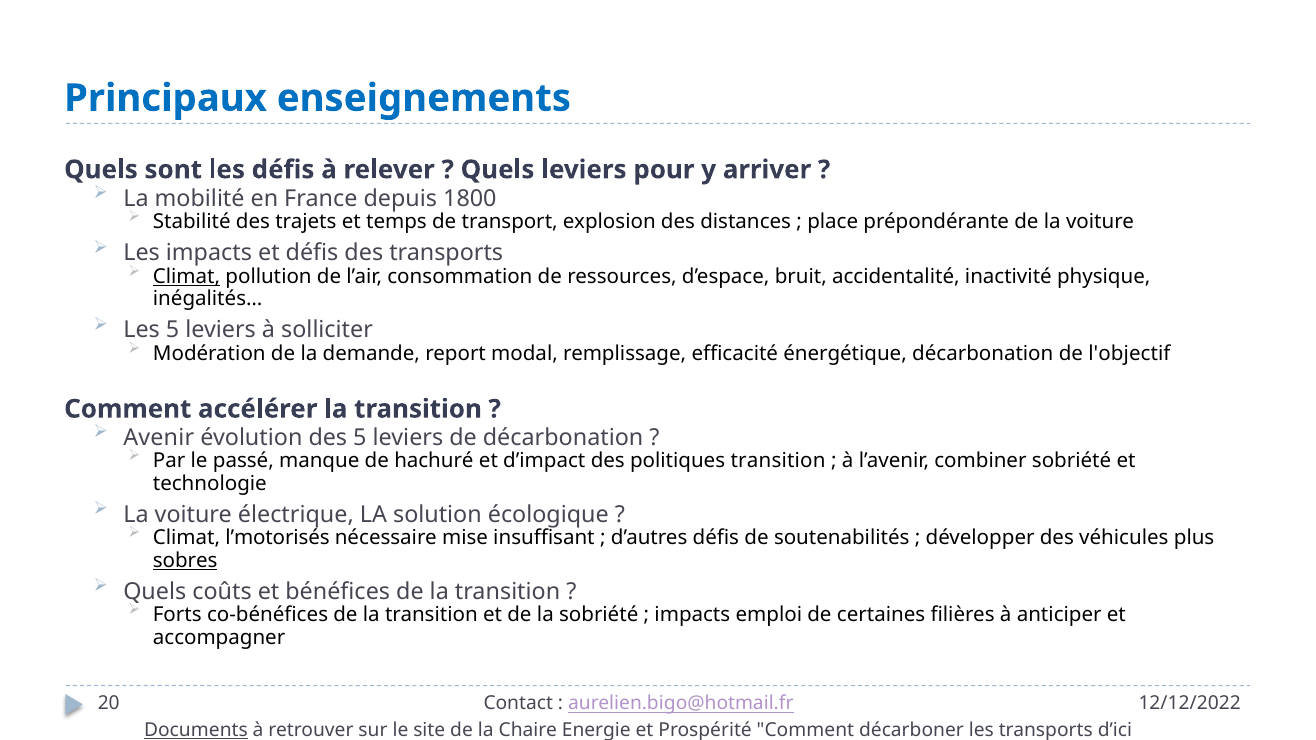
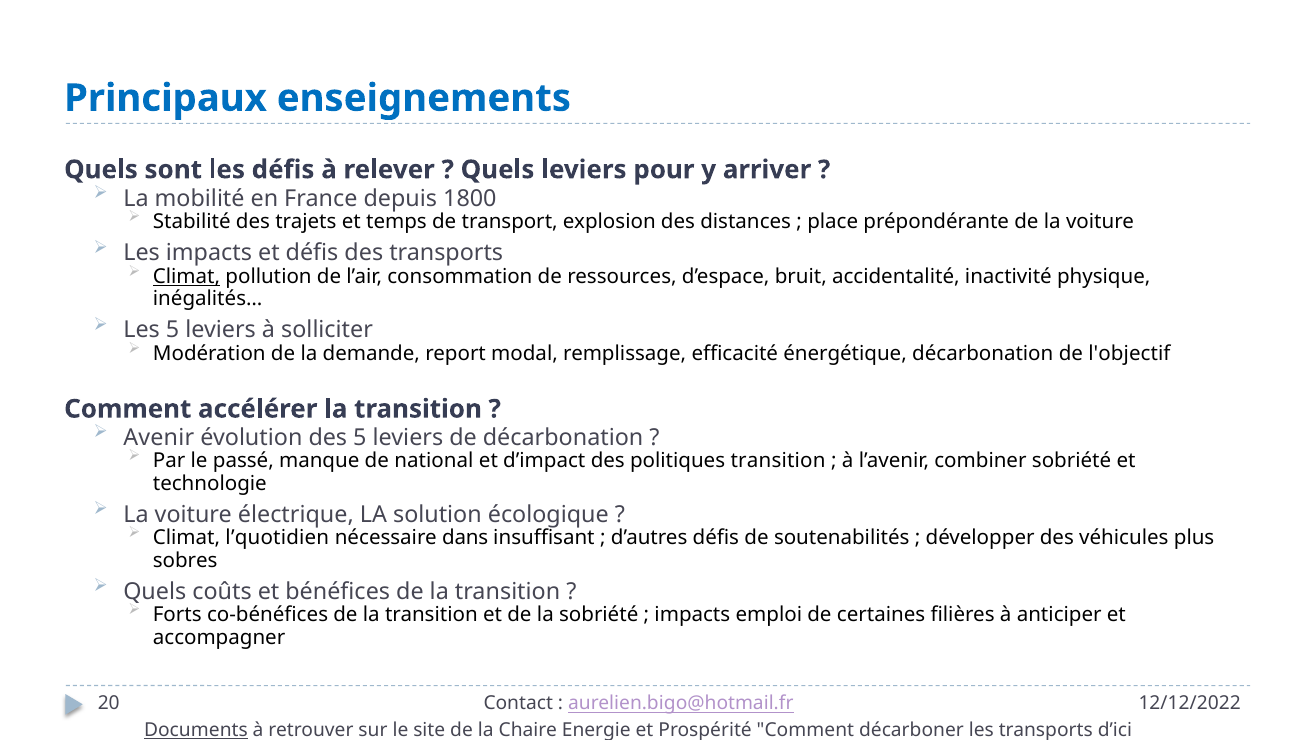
hachuré: hachuré -> national (434, 461)
l’motorisés: l’motorisés -> l’quotidien (277, 538)
mise: mise -> dans (465, 538)
sobres underline: present -> none (185, 560)
